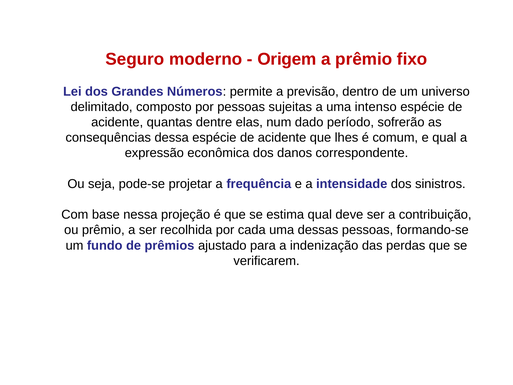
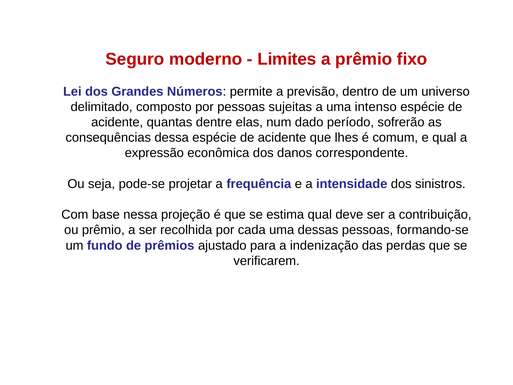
Origem: Origem -> Limites (287, 59)
